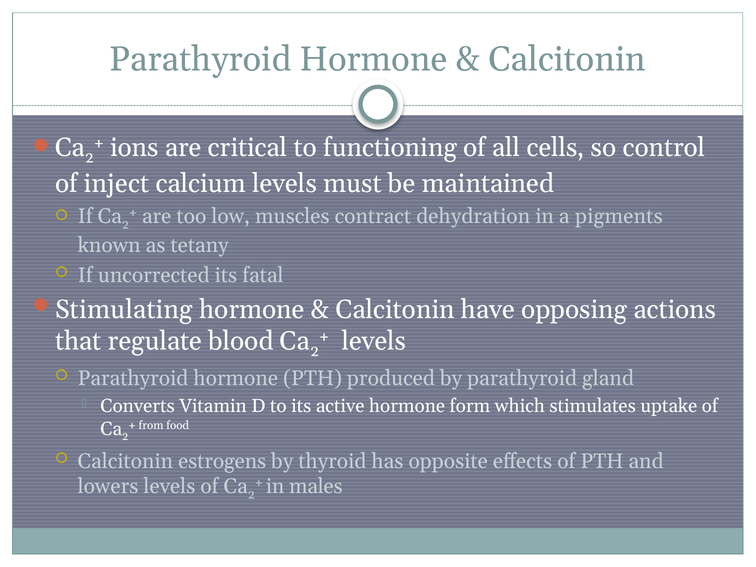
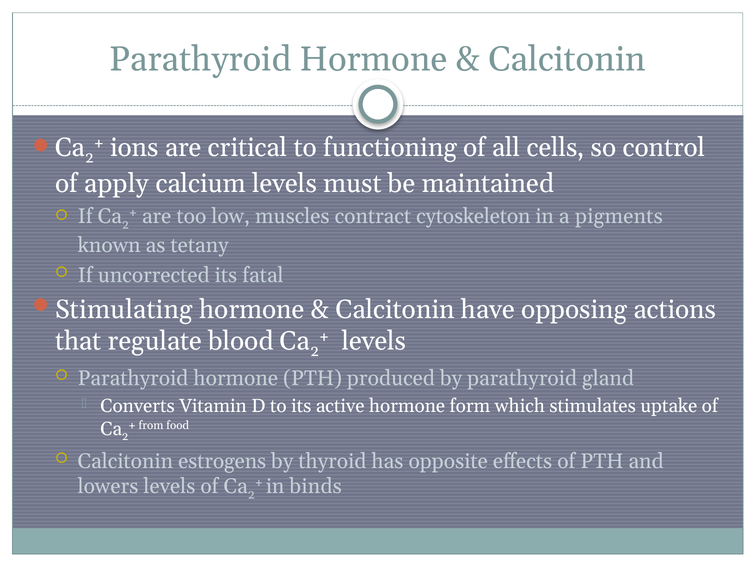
inject: inject -> apply (117, 184)
dehydration: dehydration -> cytoskeleton (473, 216)
males: males -> binds (316, 486)
